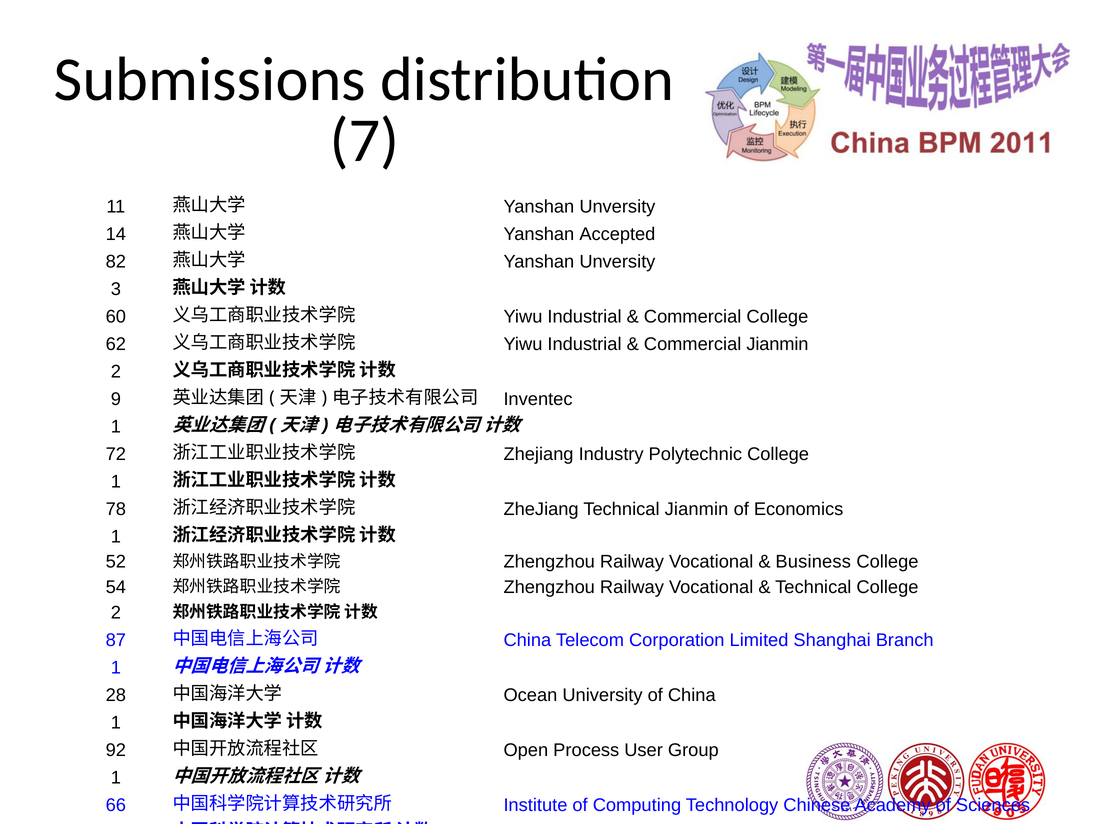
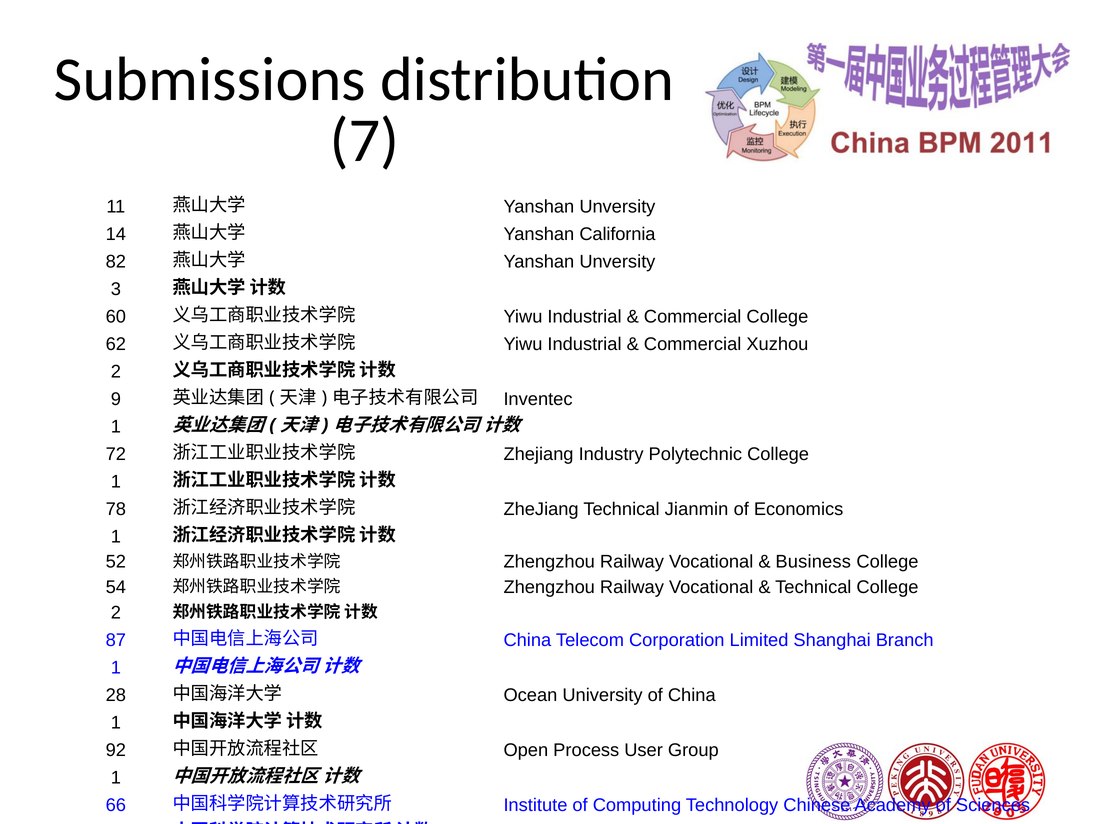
Accepted: Accepted -> California (617, 234)
Commercial Jianmin: Jianmin -> Xuzhou (777, 344)
